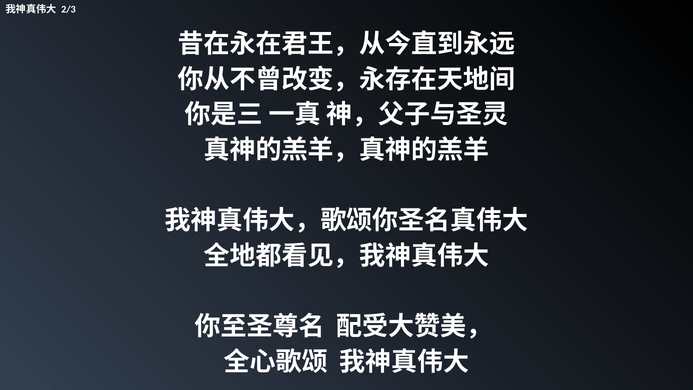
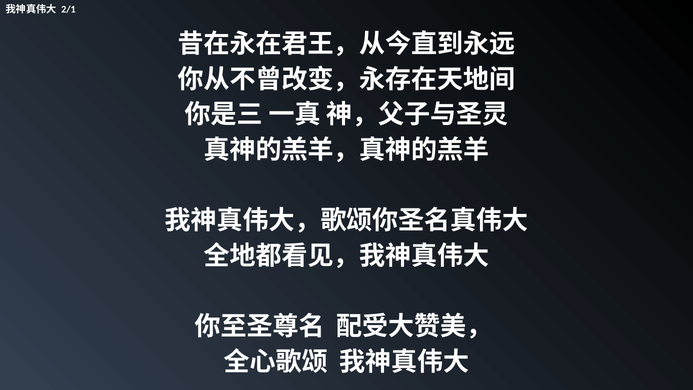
2/3: 2/3 -> 2/1 (68, 9)
